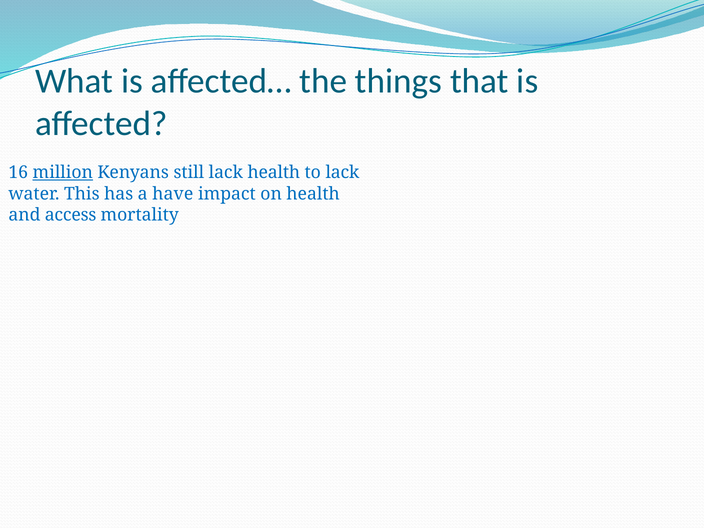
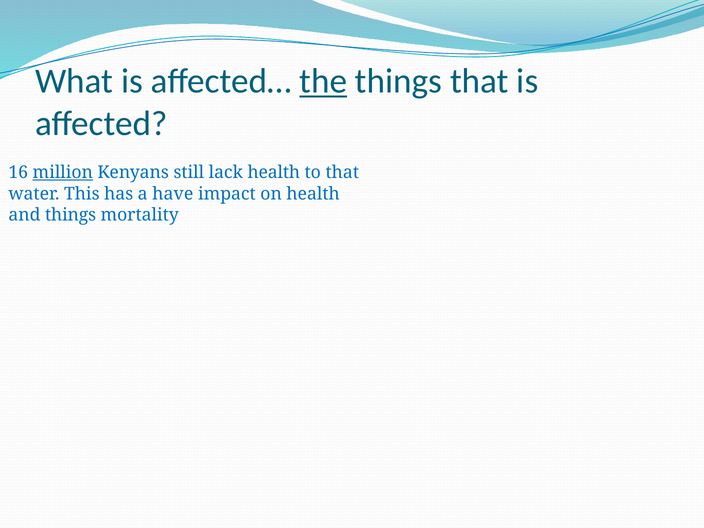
the underline: none -> present (323, 81)
to lack: lack -> that (342, 173)
and access: access -> things (71, 215)
